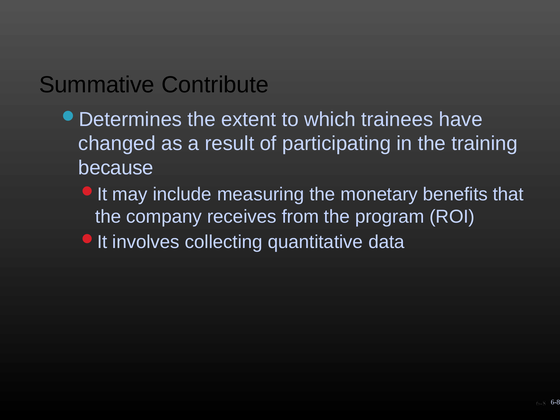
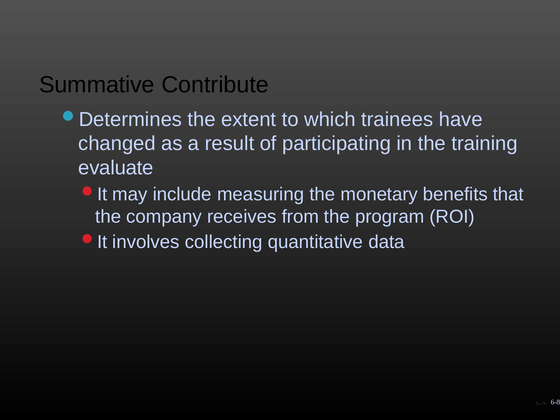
because: because -> evaluate (116, 168)
